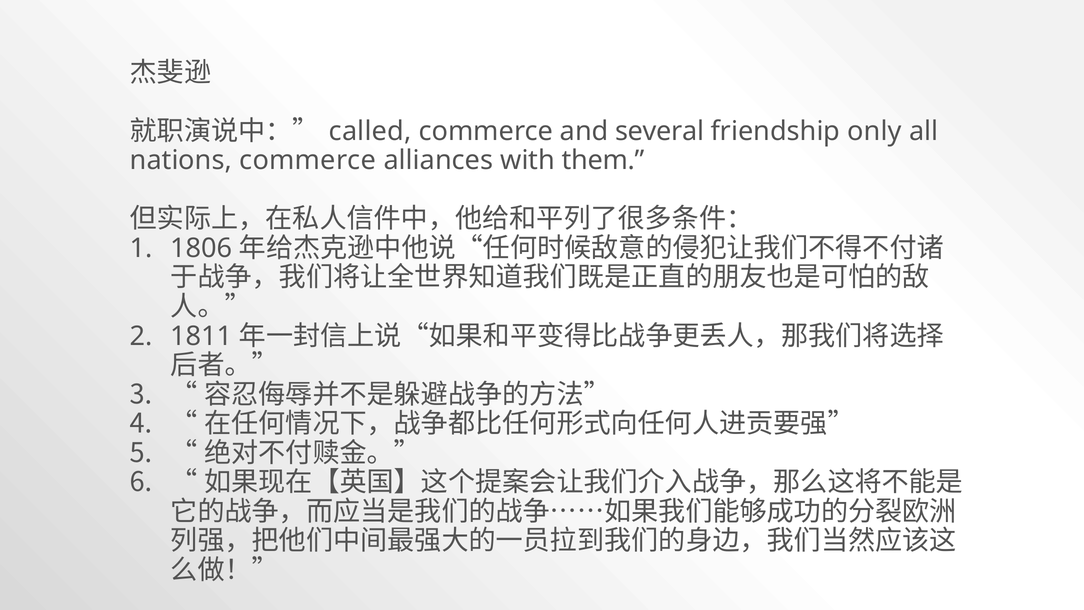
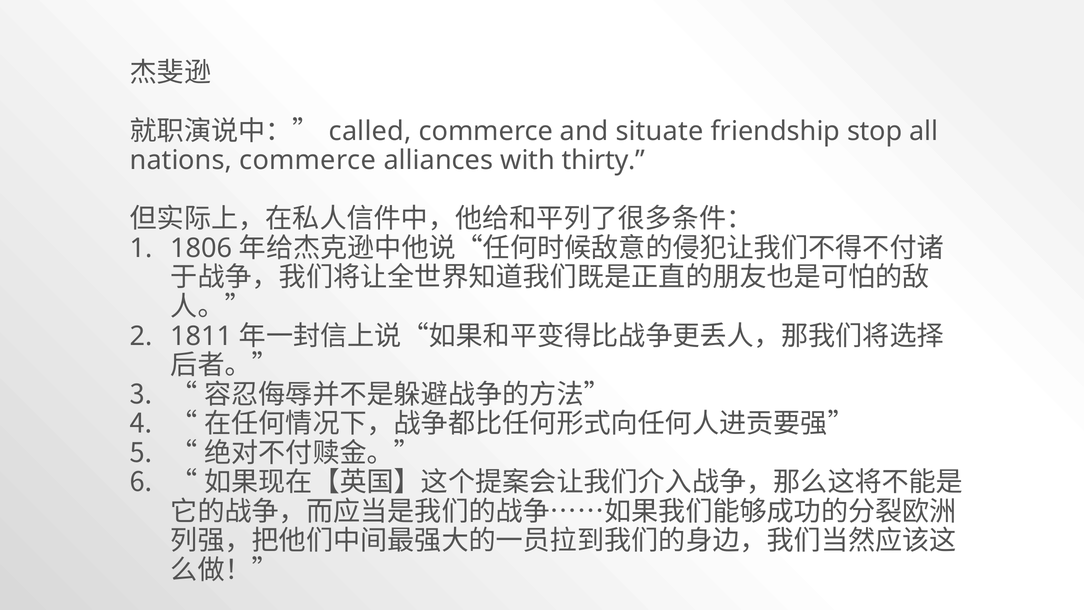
several: several -> situate (660, 131)
only: only -> stop (875, 131)
them: them -> thirty (603, 160)
